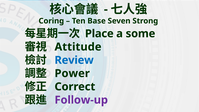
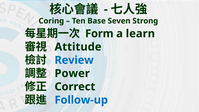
Place: Place -> Form (99, 34)
some: some -> learn (140, 34)
Follow-up colour: purple -> blue (81, 100)
